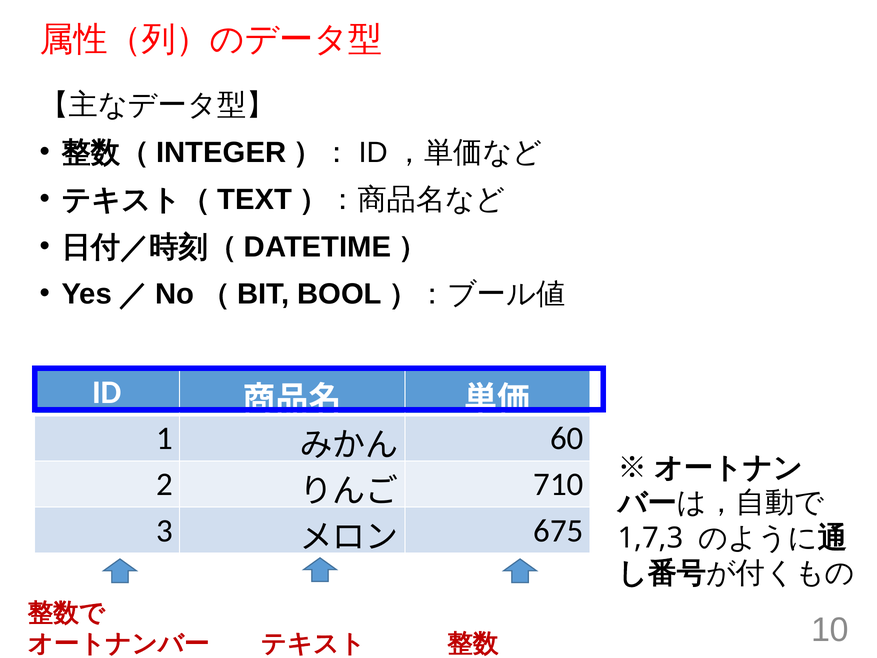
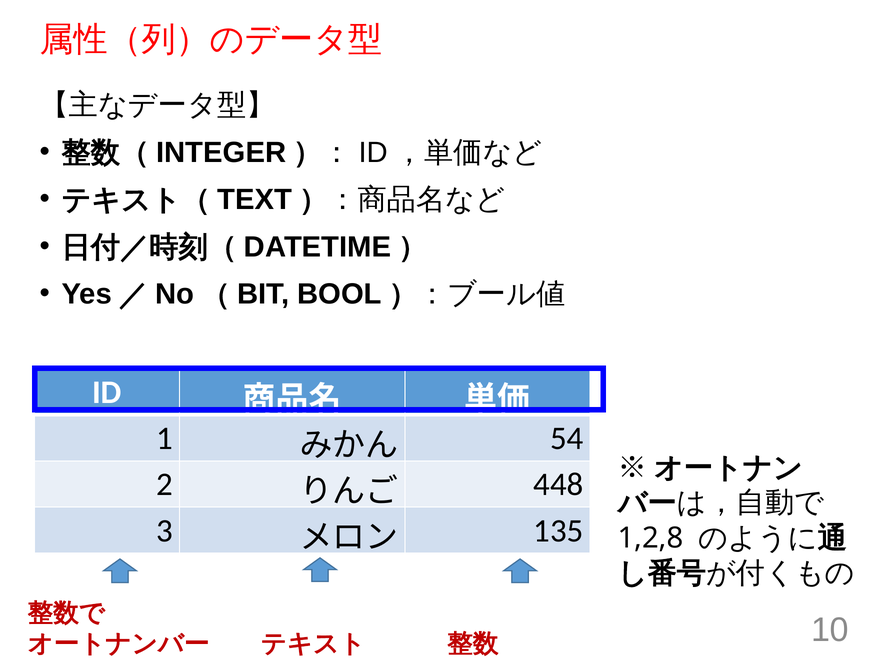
60: 60 -> 54 (567, 438)
710: 710 -> 448 (558, 484)
675: 675 -> 135 (558, 530)
1,7,3: 1,7,3 -> 1,2,8 (651, 538)
